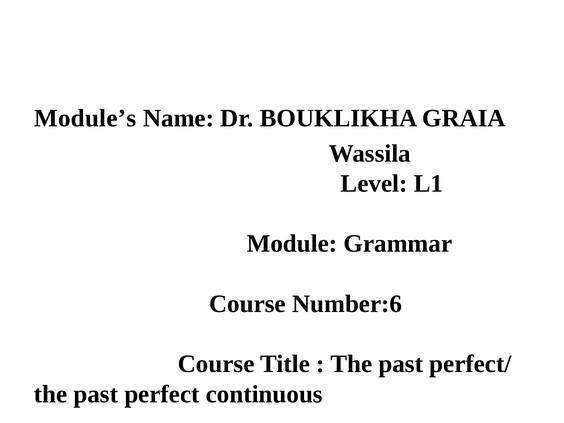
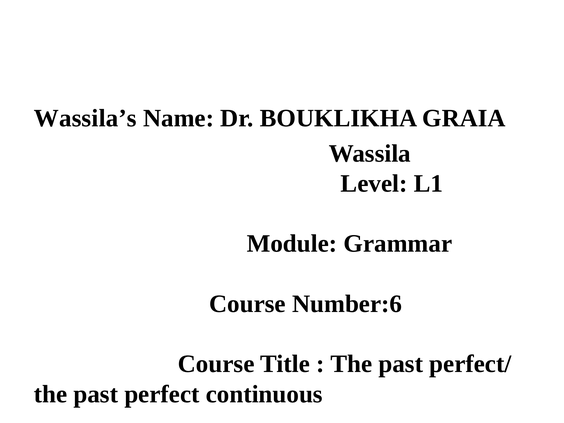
Module’s: Module’s -> Wassila’s (85, 118)
